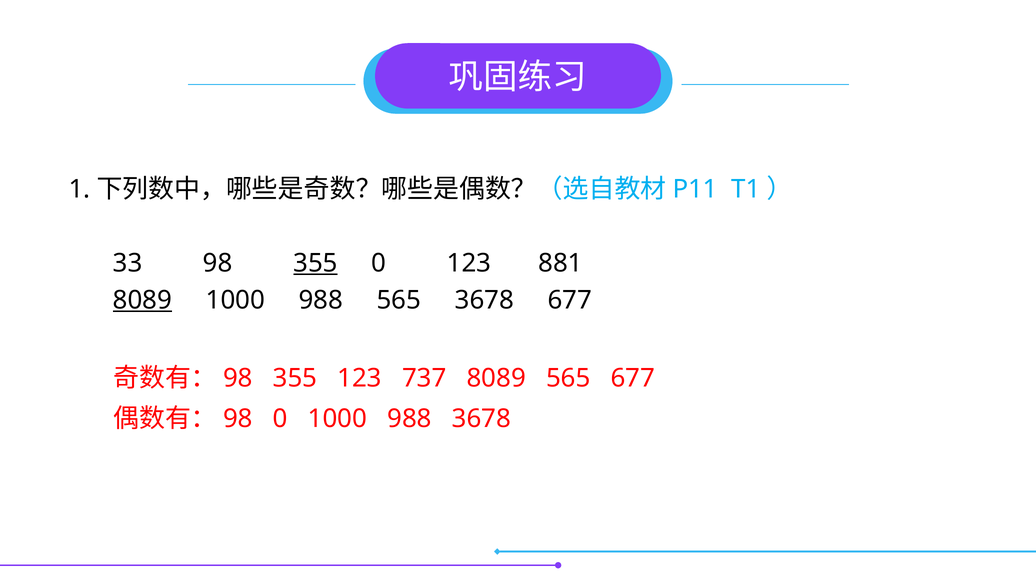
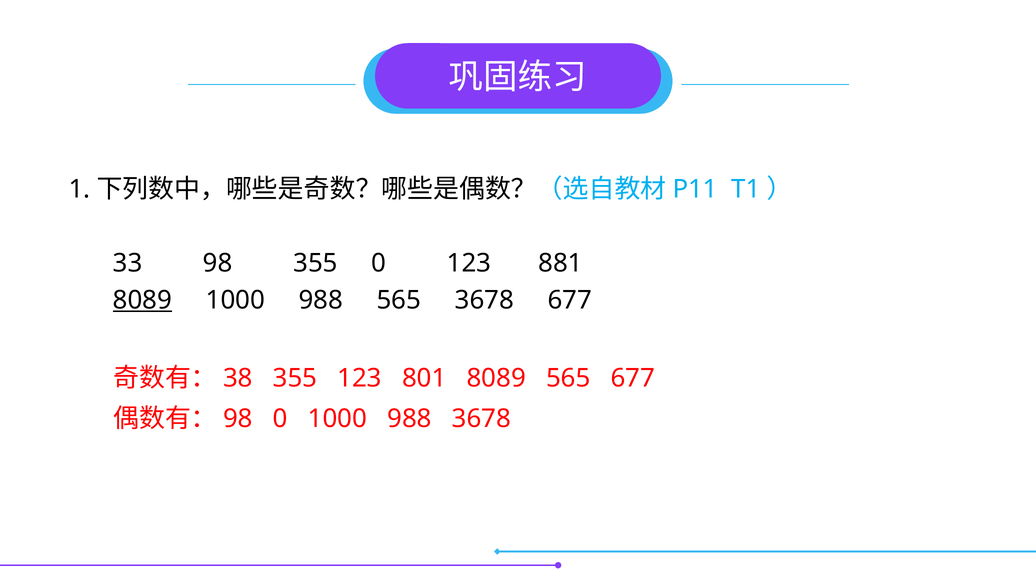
355 underline: present -> none (315, 263)
98: 98 -> 38 (238, 378)
737: 737 -> 801 (424, 378)
